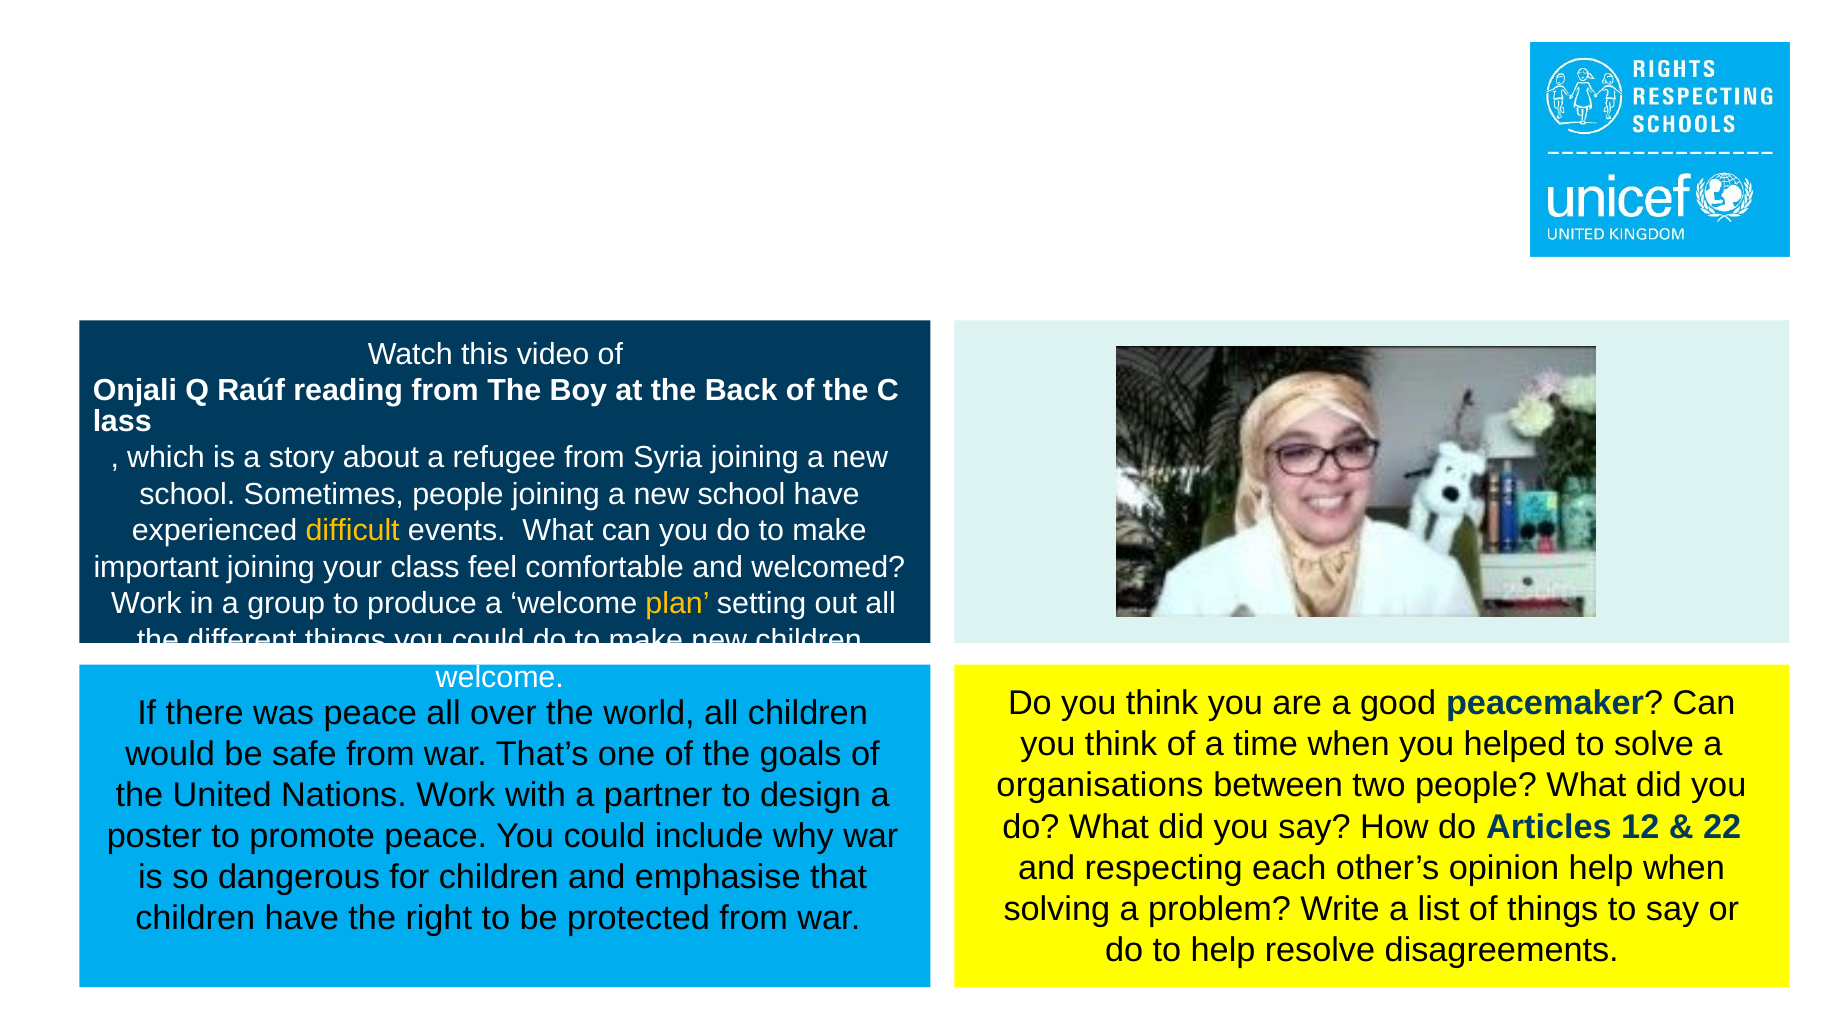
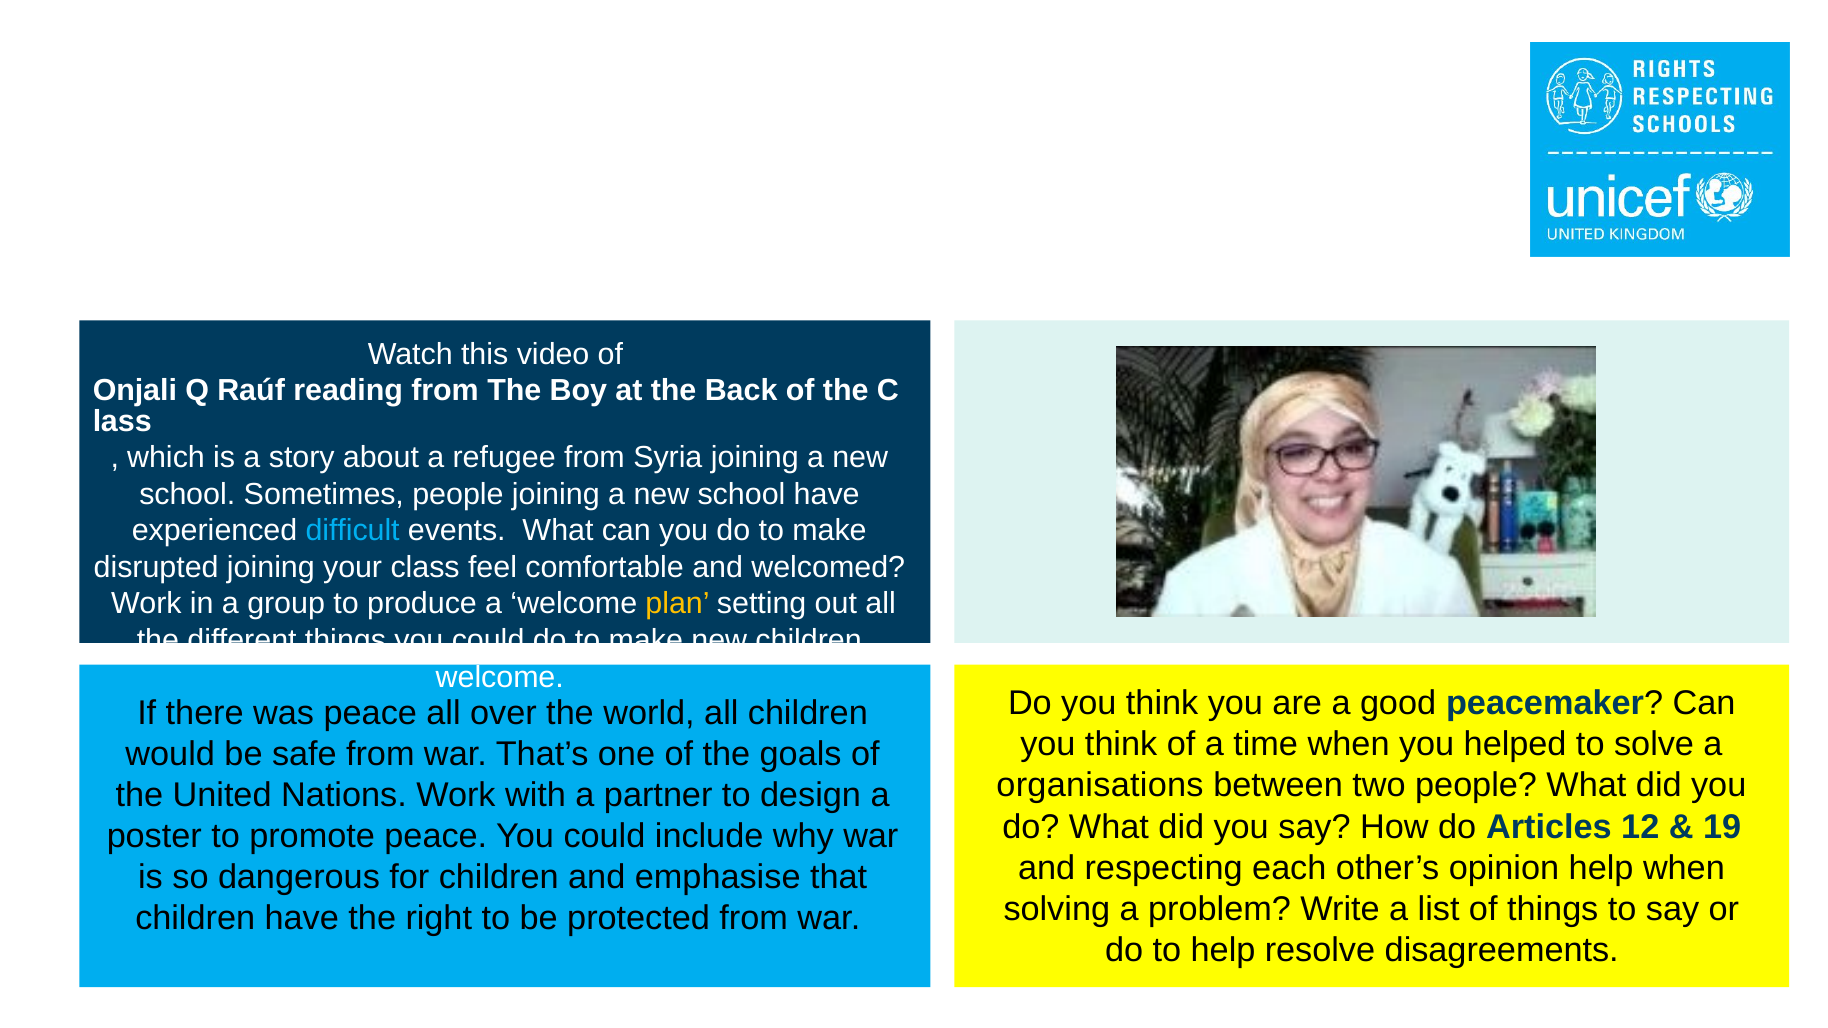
difficult colour: yellow -> light blue (353, 531)
important: important -> disrupted (156, 567)
22: 22 -> 19 (1722, 827)
